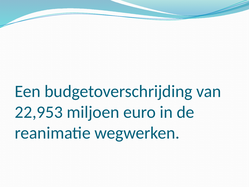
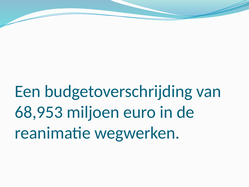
22,953: 22,953 -> 68,953 (39, 112)
